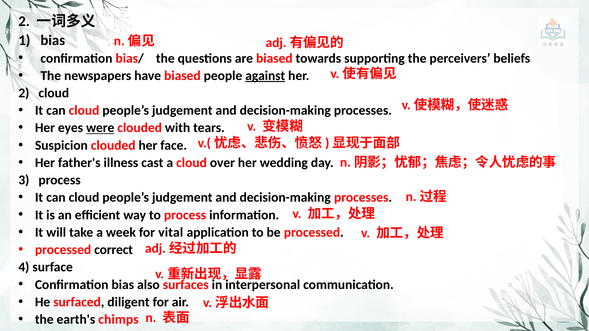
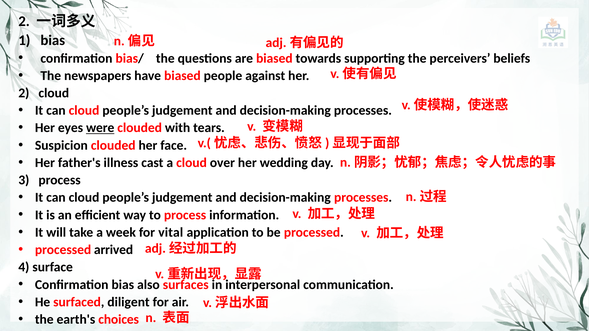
against underline: present -> none (265, 76)
correct: correct -> arrived (114, 250)
chimps: chimps -> choices (119, 320)
